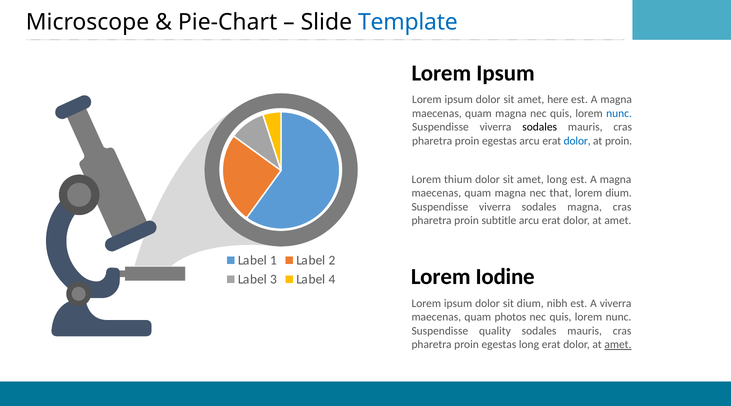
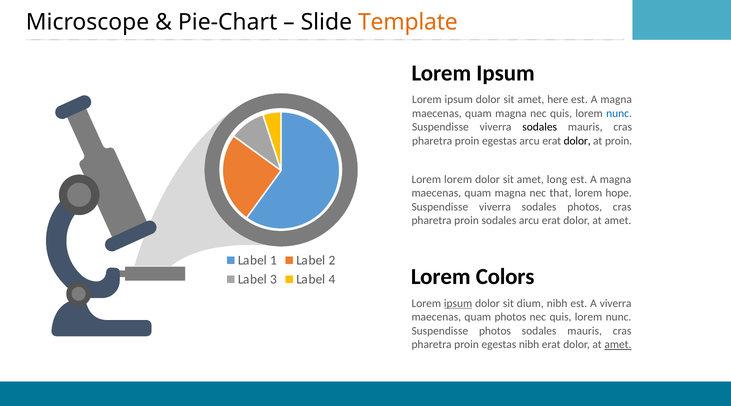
Template colour: blue -> orange (408, 22)
dolor colour: blue -> black (577, 141)
Lorem thium: thium -> lorem (458, 179)
lorem dium: dium -> hope (619, 193)
sodales magna: magna -> photos (585, 207)
proin subtitle: subtitle -> sodales (499, 221)
Iodine: Iodine -> Colors (505, 277)
ipsum underline: none -> present (458, 303)
Suspendisse quality: quality -> photos (495, 331)
egestas long: long -> nibh (529, 345)
